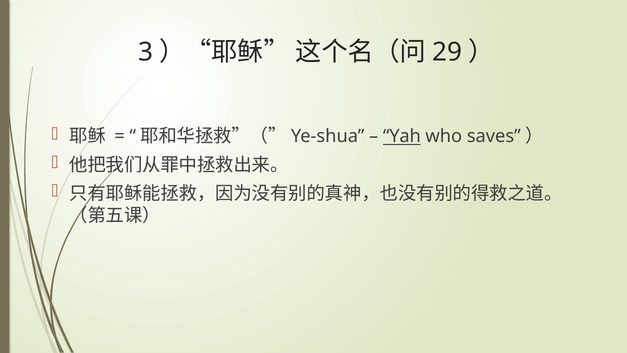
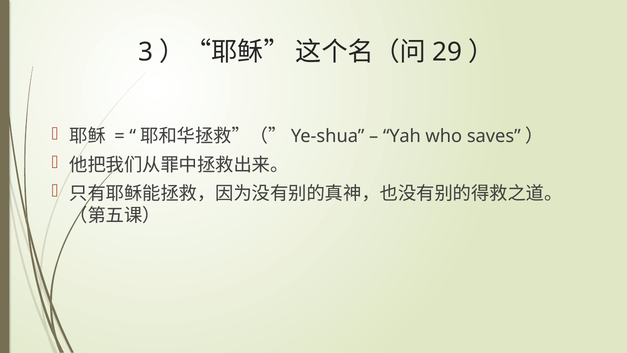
Yah underline: present -> none (402, 136)
